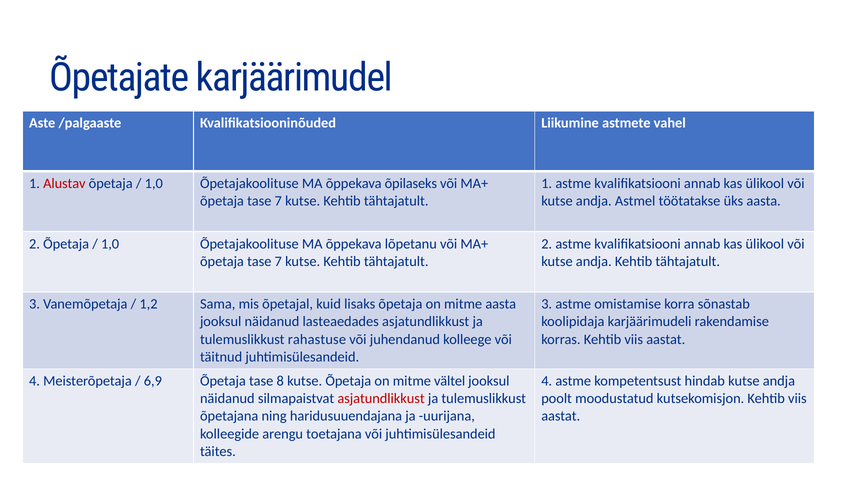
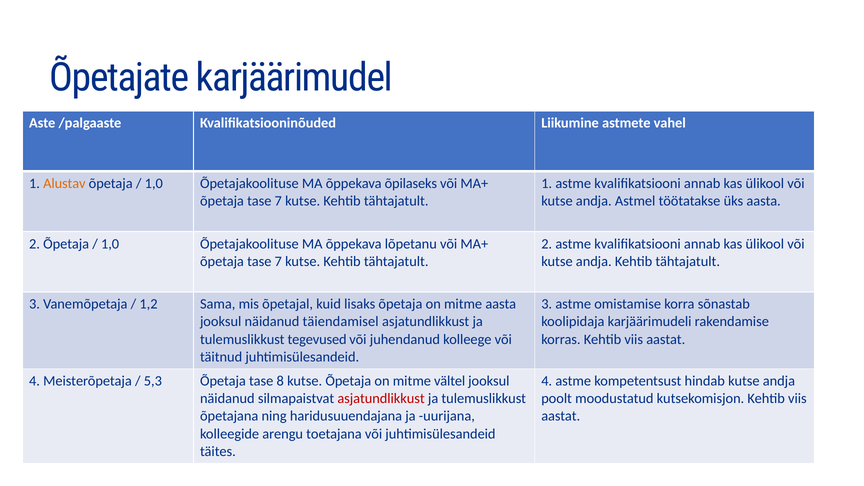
Alustav colour: red -> orange (64, 183)
lasteaedades: lasteaedades -> täiendamisel (341, 322)
rahastuse: rahastuse -> tegevused (317, 339)
6,9: 6,9 -> 5,3 (153, 381)
